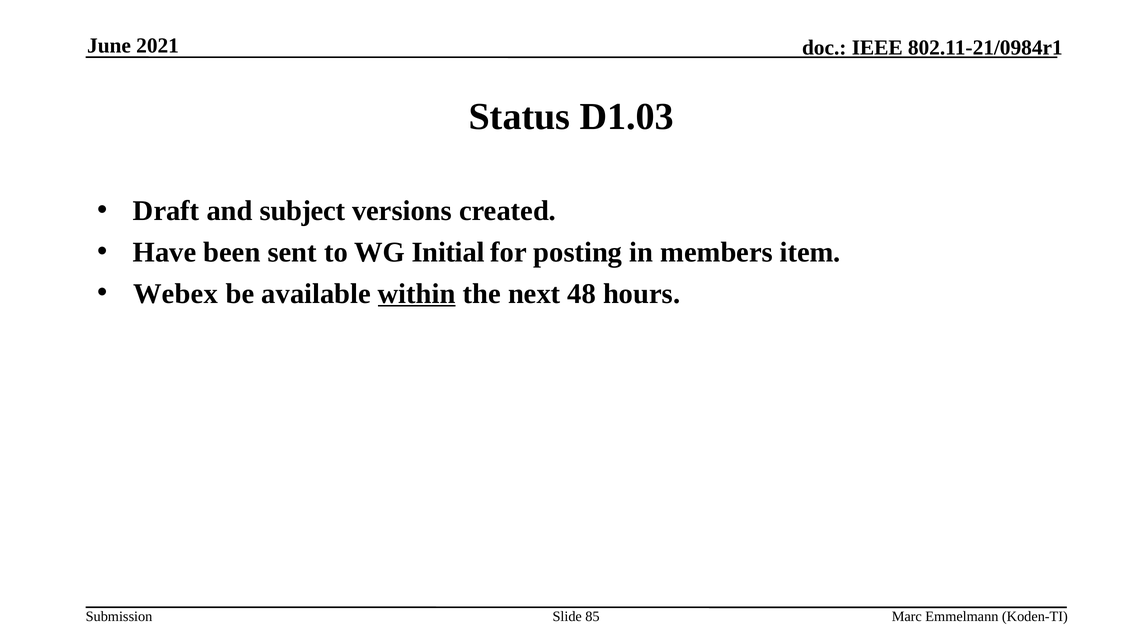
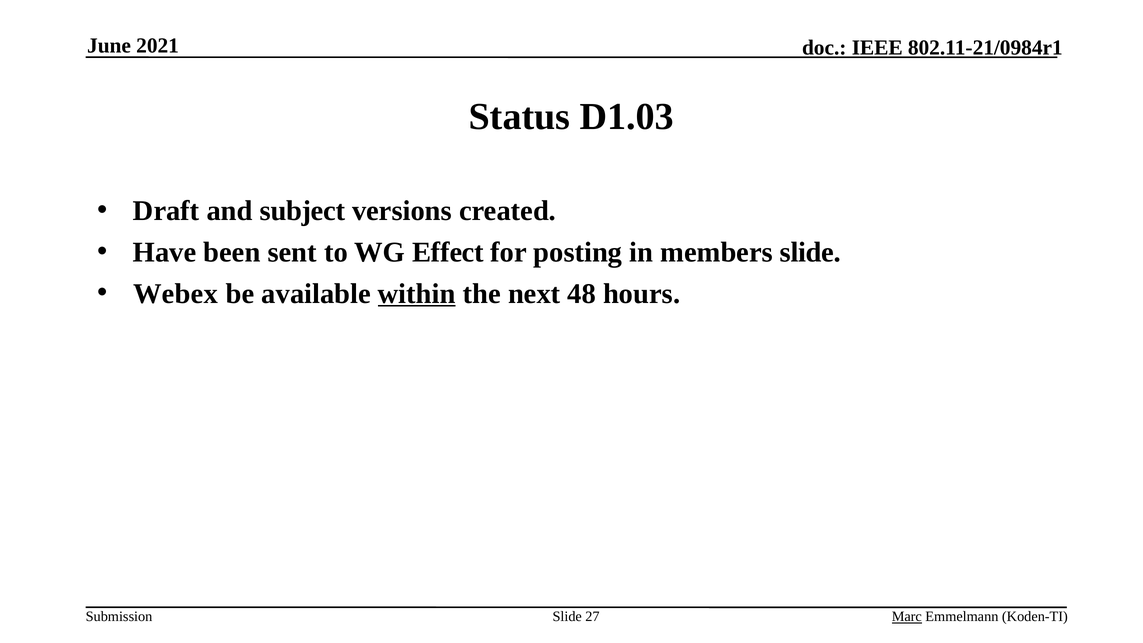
Initial: Initial -> Effect (448, 252)
members item: item -> slide (810, 252)
85: 85 -> 27 (592, 617)
Marc underline: none -> present (907, 617)
